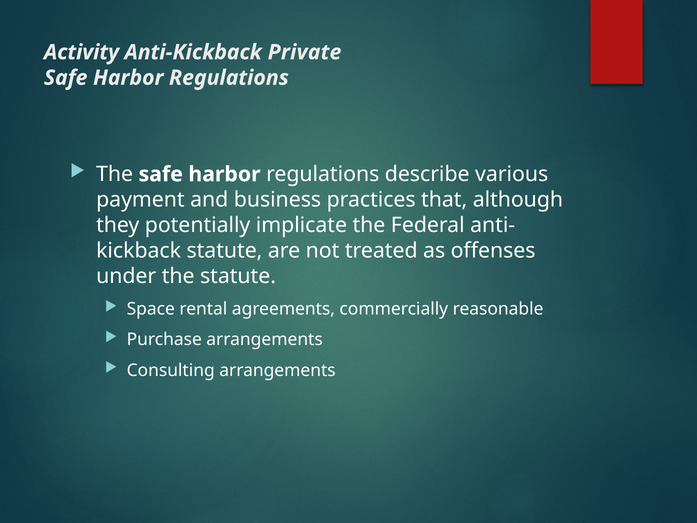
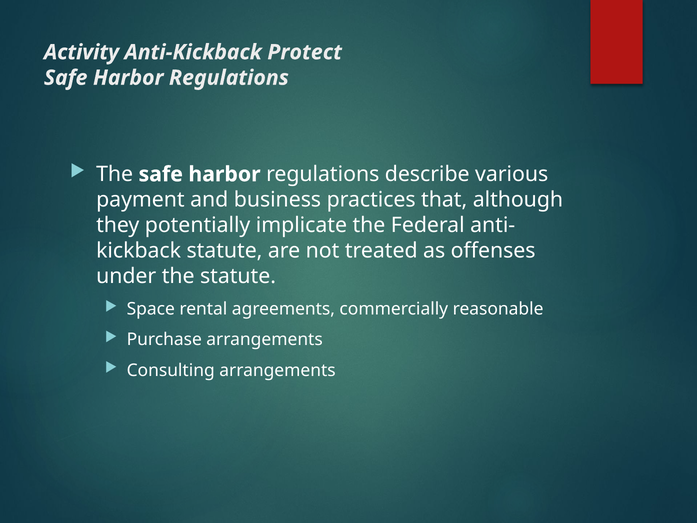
Private: Private -> Protect (305, 52)
